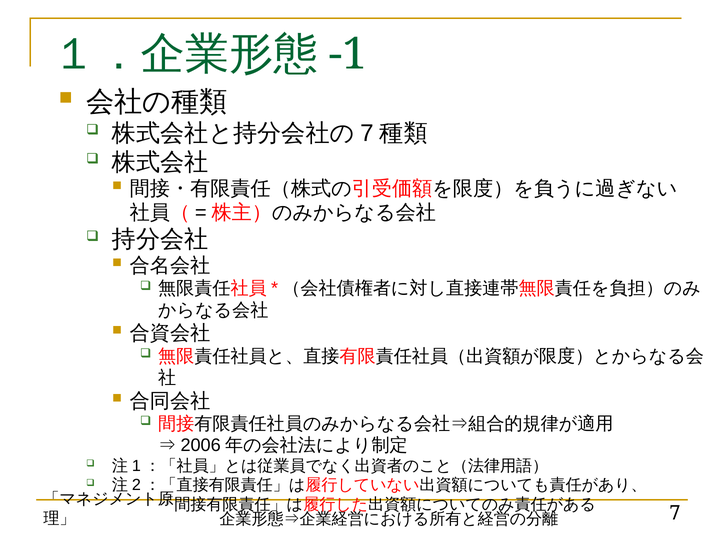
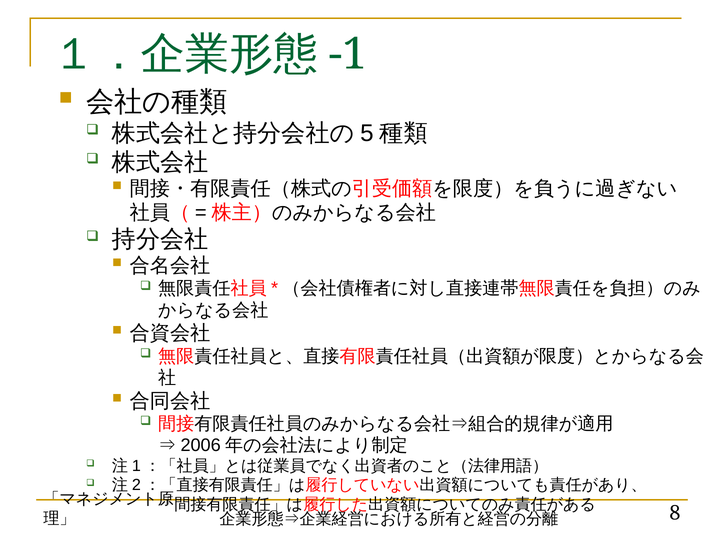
7: 7 -> 5 (367, 133)
7: 7 -> 8 (675, 513)
